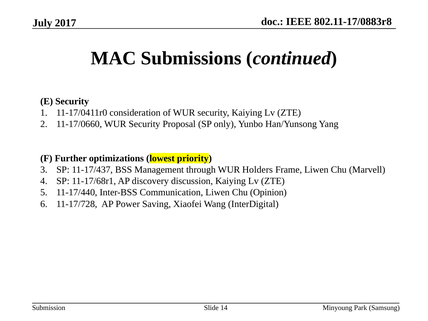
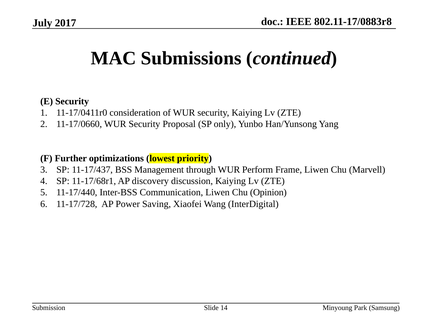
Holders: Holders -> Perform (258, 170)
